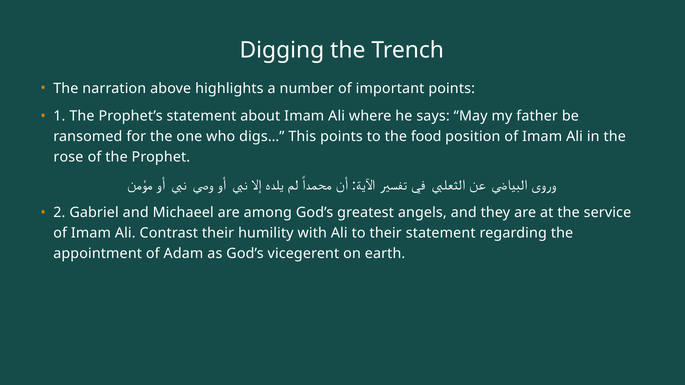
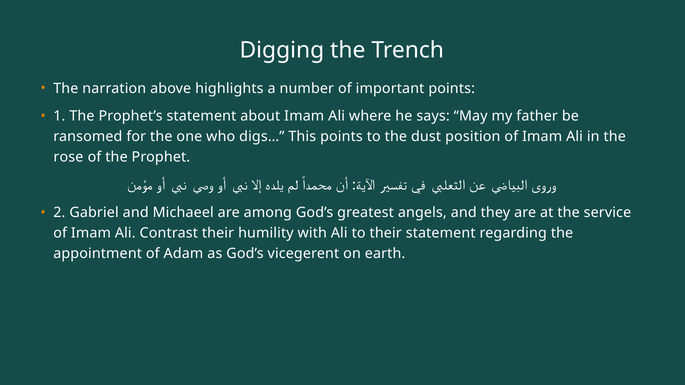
food: food -> dust (426, 137)
